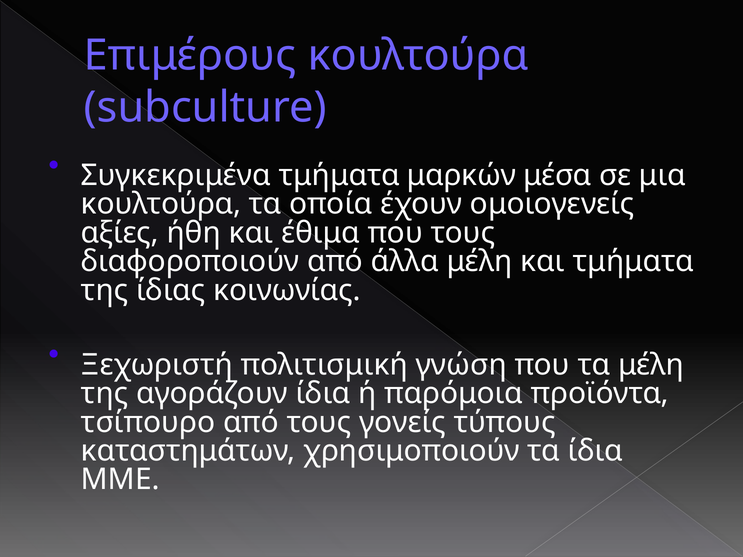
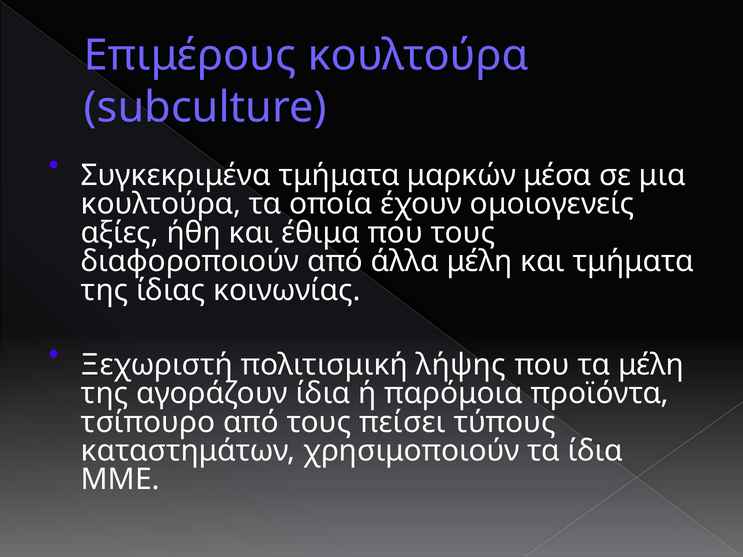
γνώση: γνώση -> λήψης (461, 365)
γονείς: γονείς -> πείσει (402, 422)
